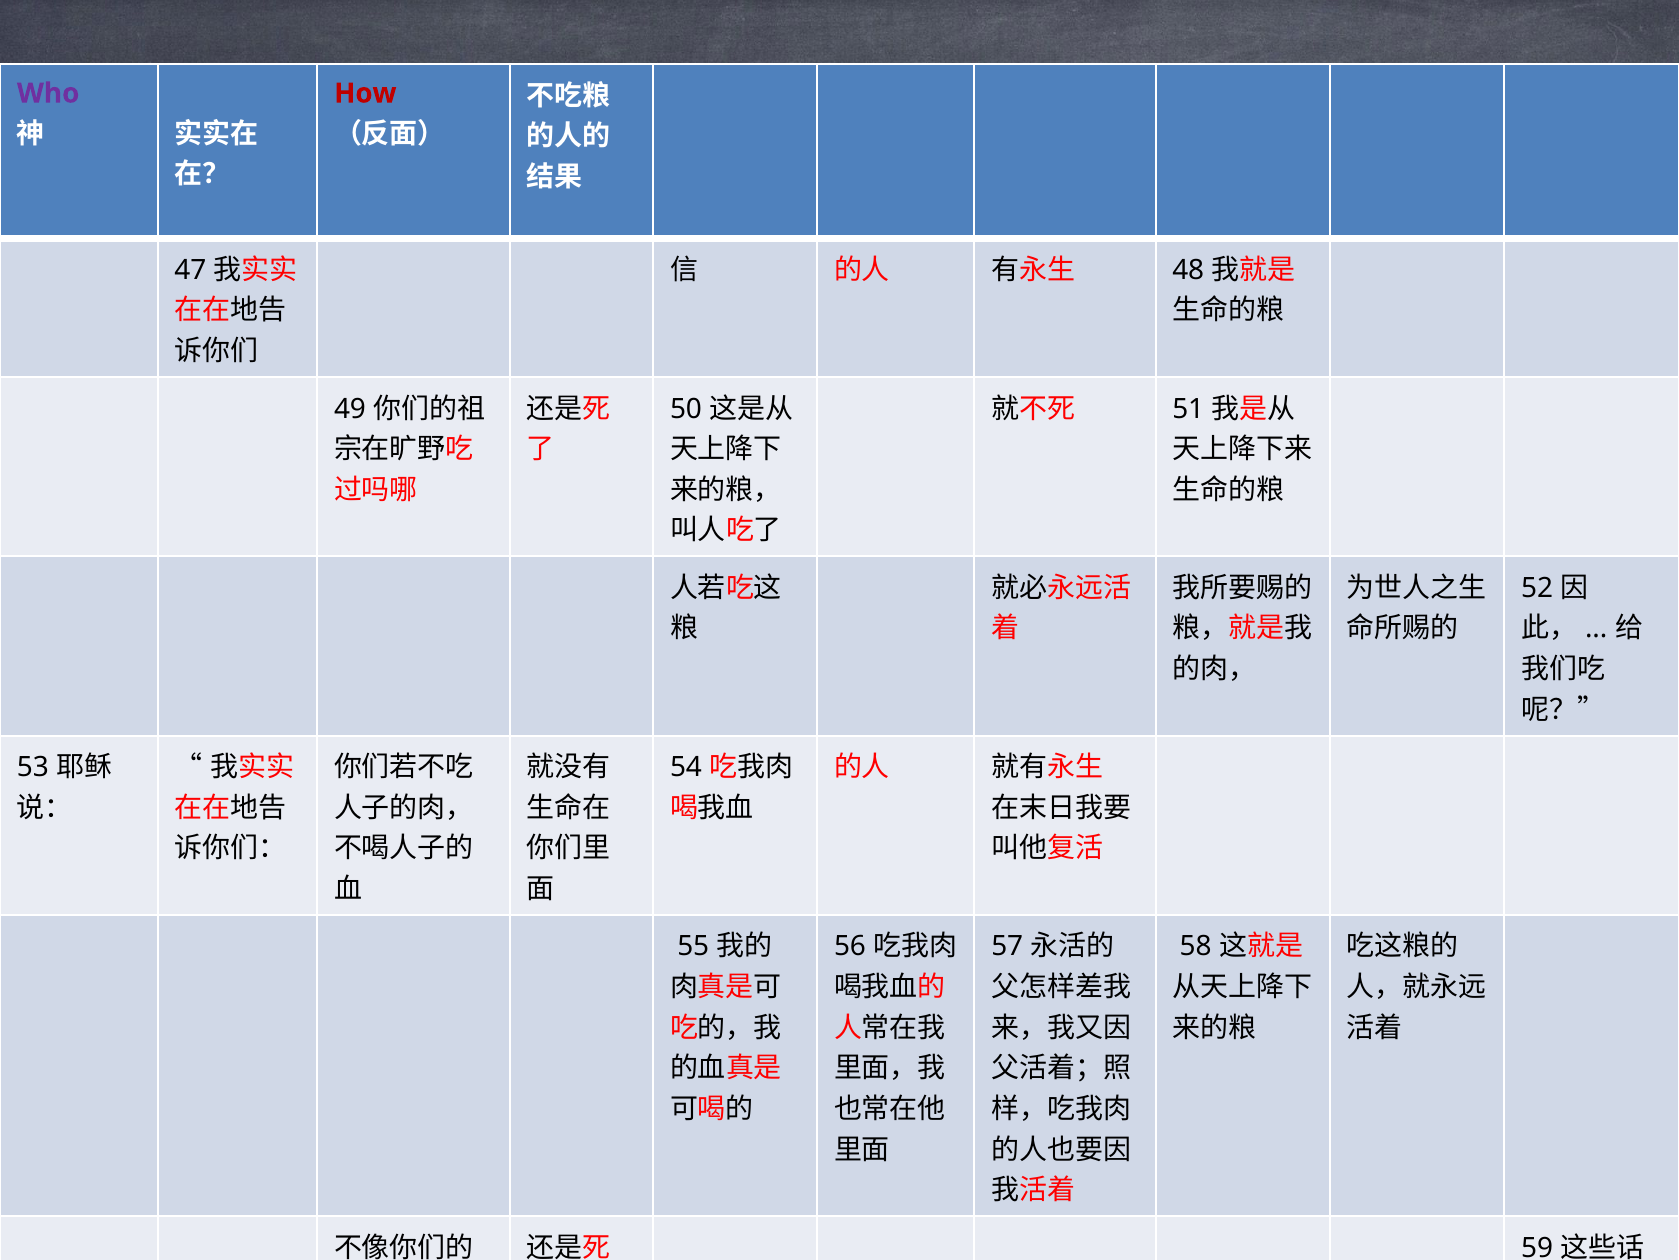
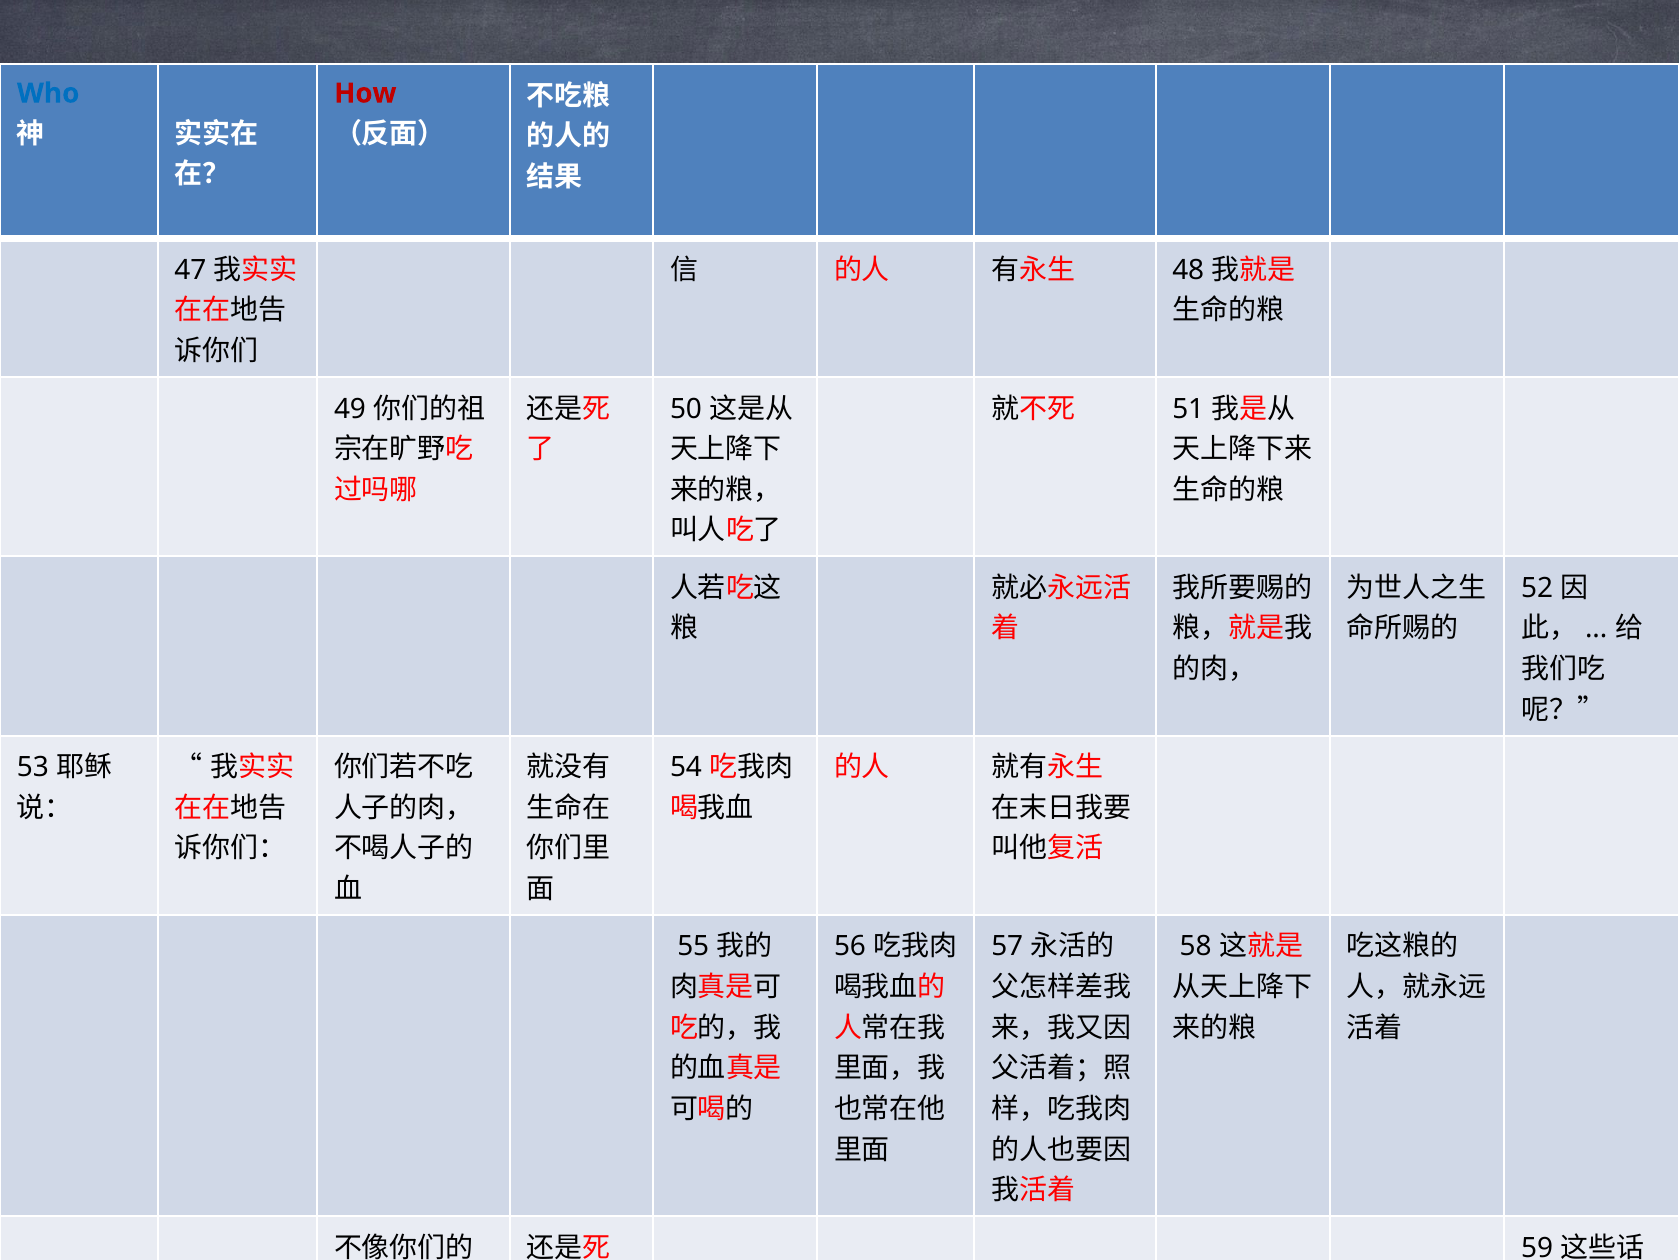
Who colour: purple -> blue (48, 93)
